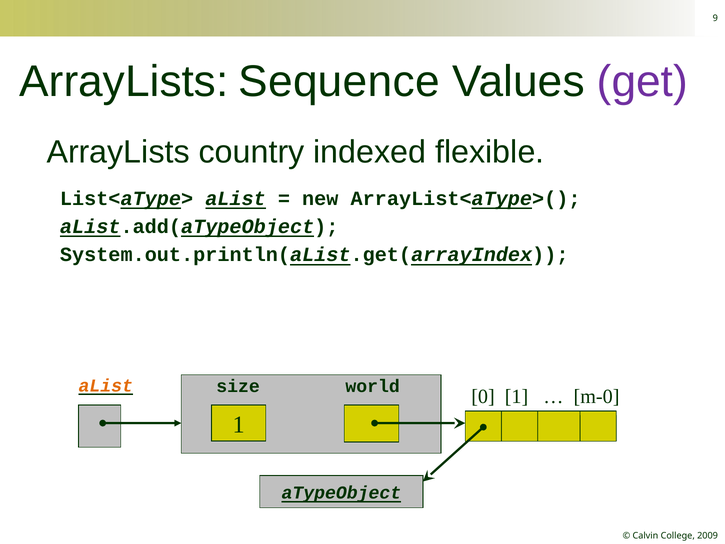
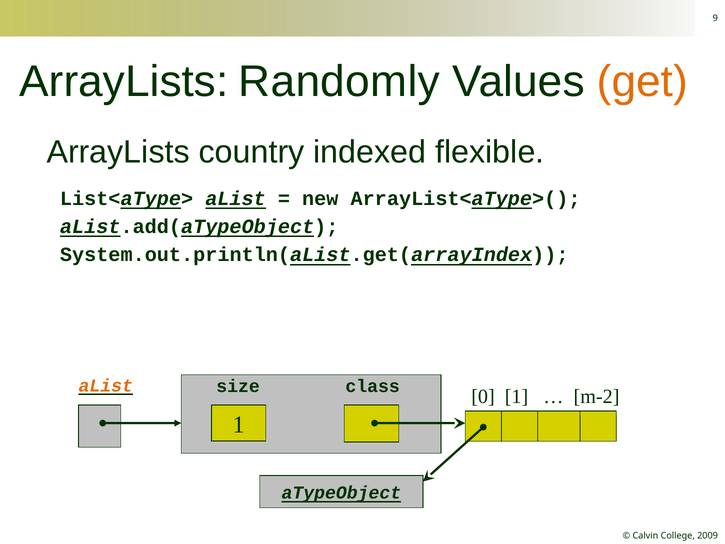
Sequence: Sequence -> Randomly (339, 82)
get colour: purple -> orange (642, 82)
world: world -> class (373, 386)
m-0: m-0 -> m-2 (597, 396)
